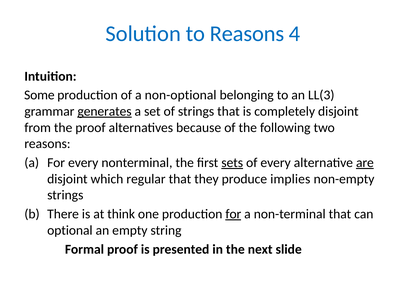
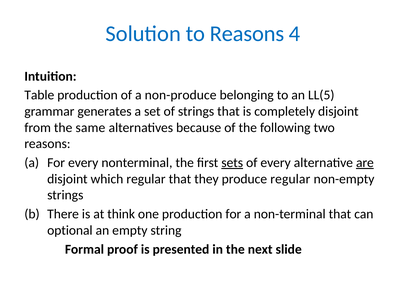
Some: Some -> Table (39, 95)
non-optional: non-optional -> non-produce (181, 95)
LL(3: LL(3 -> LL(5 (321, 95)
generates underline: present -> none (105, 112)
the proof: proof -> same (90, 128)
produce implies: implies -> regular (290, 179)
for underline: present -> none (233, 214)
